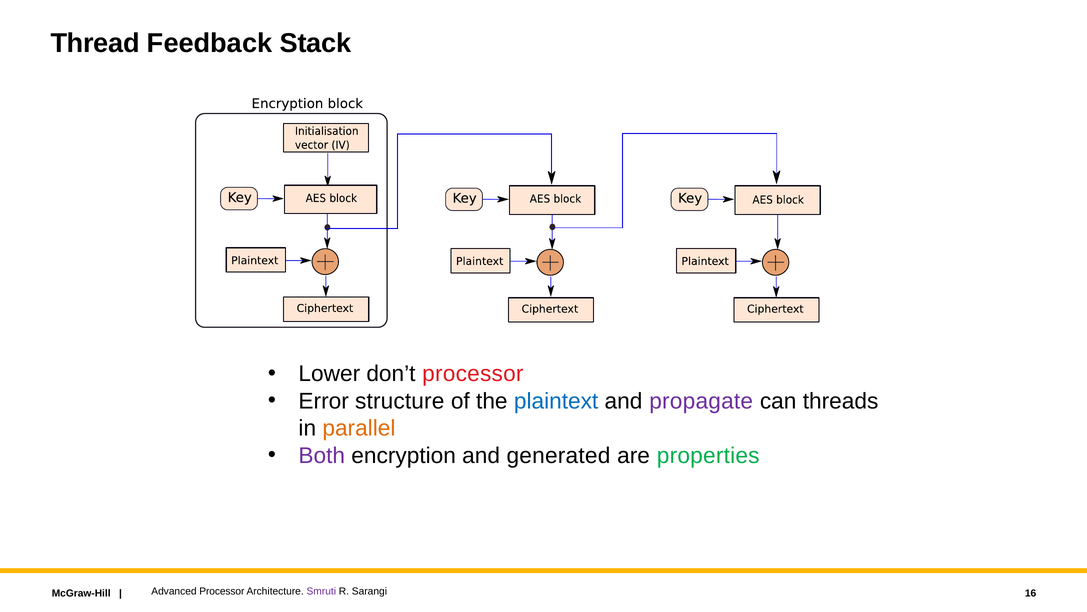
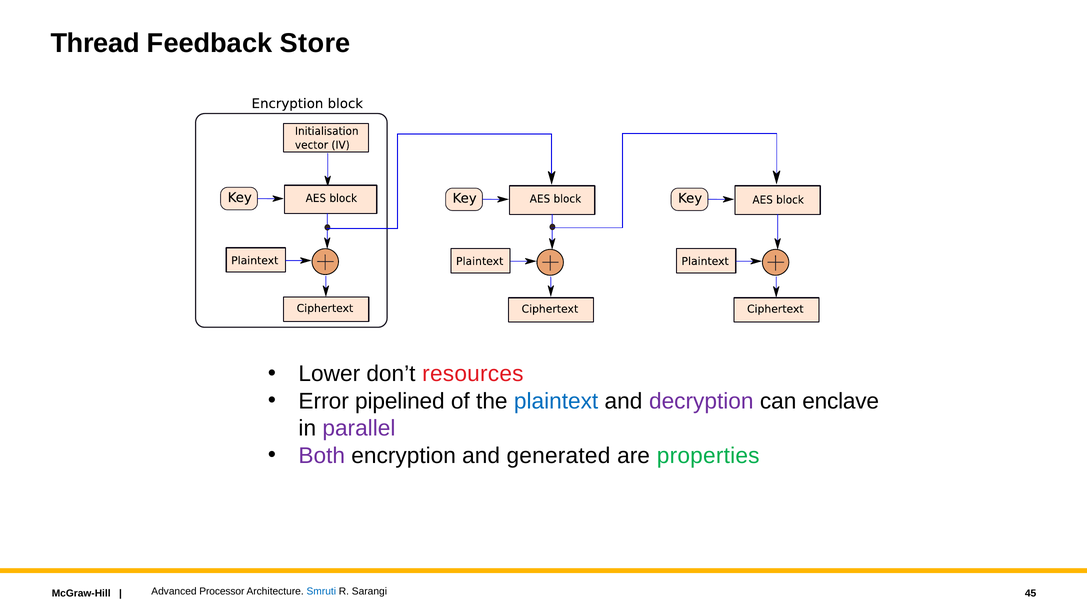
Stack: Stack -> Store (315, 43)
don’t processor: processor -> resources (473, 374)
structure: structure -> pipelined (400, 401)
propagate: propagate -> decryption (701, 401)
threads: threads -> enclave (841, 401)
parallel colour: orange -> purple (359, 428)
Smruti colour: purple -> blue (321, 591)
16: 16 -> 45 (1031, 593)
